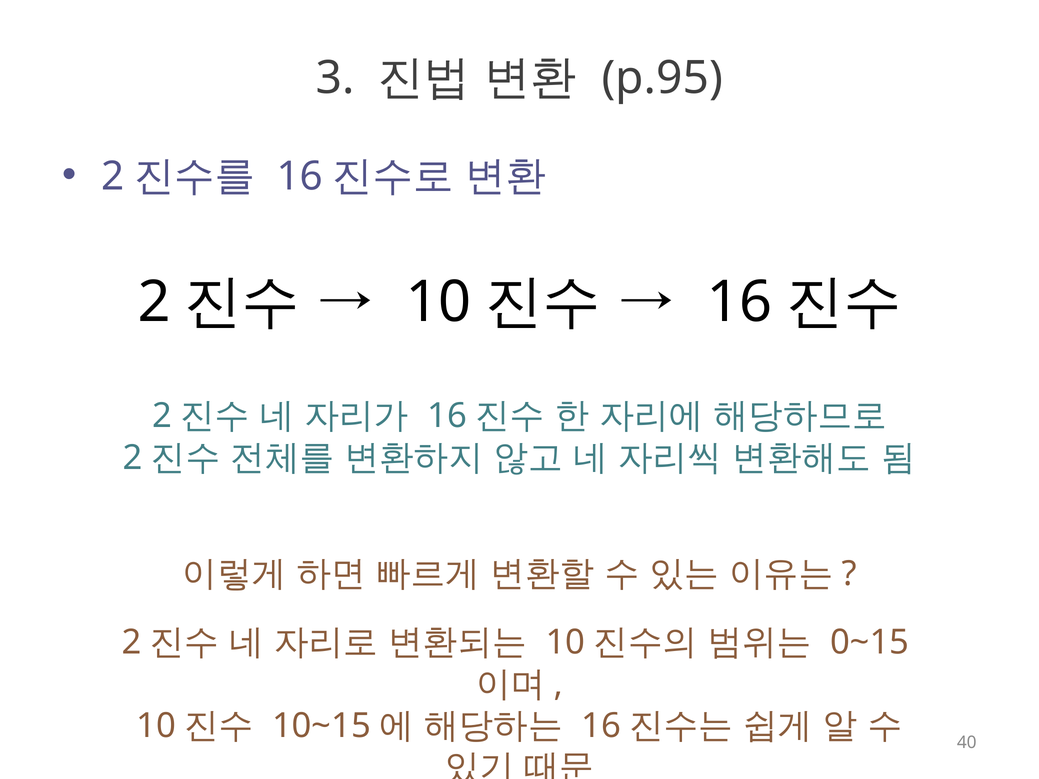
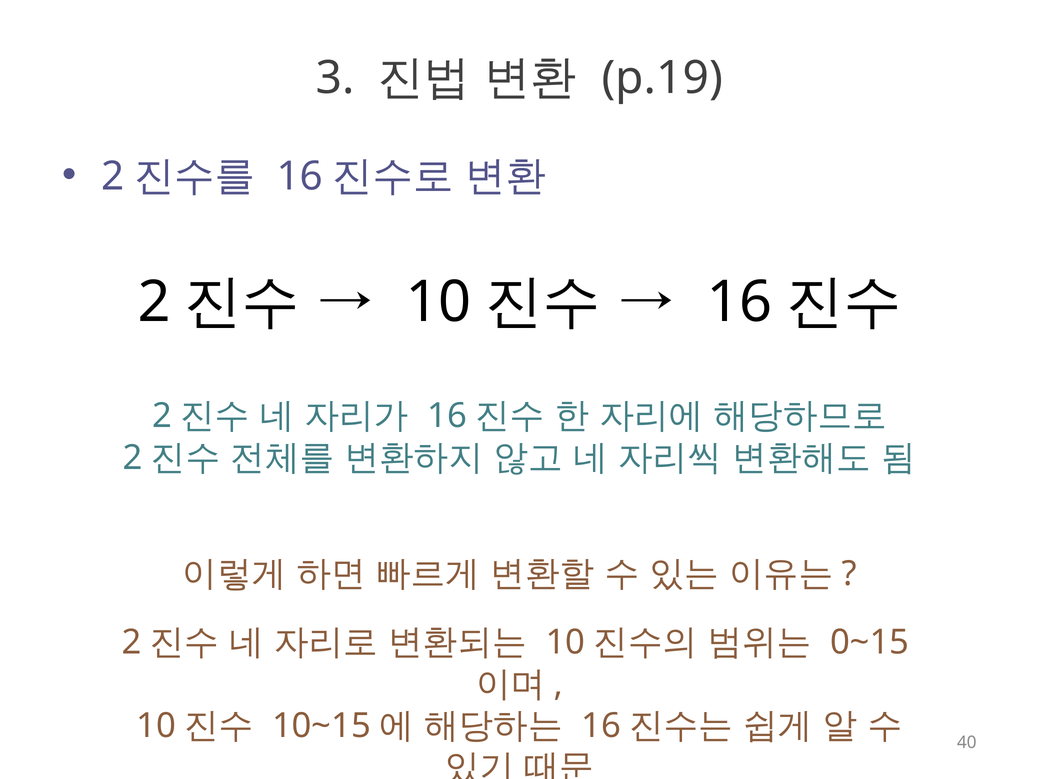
p.95: p.95 -> p.19 (662, 78)
